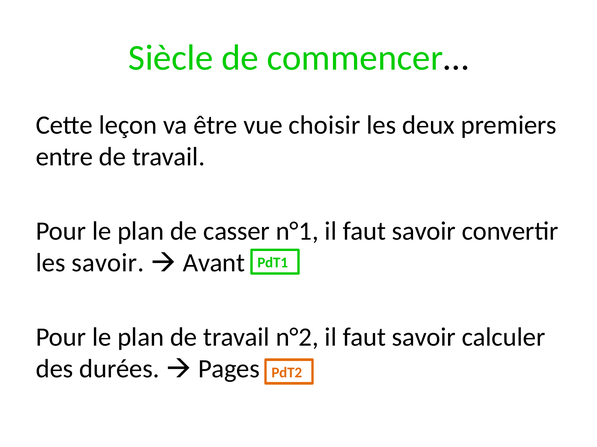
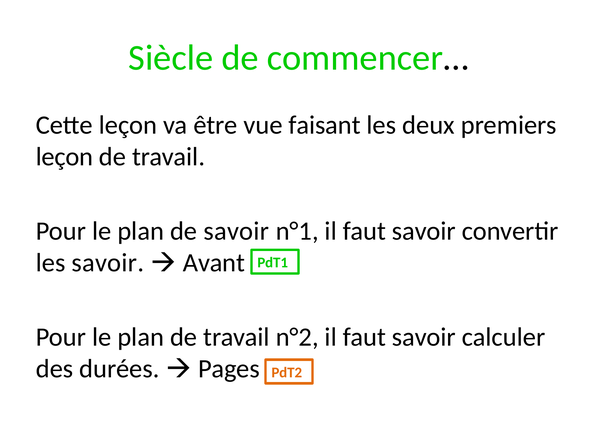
choisir: choisir -> faisant (325, 125)
entre: entre -> leçon (64, 157)
de casser: casser -> savoir (236, 231)
